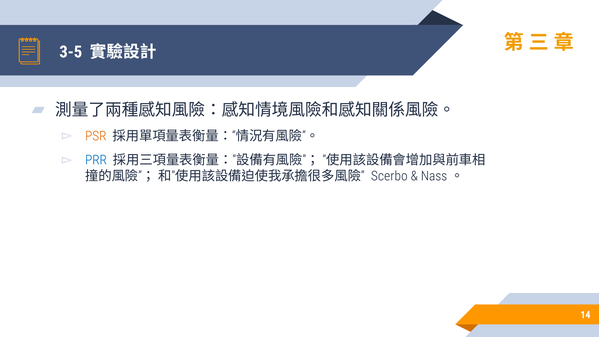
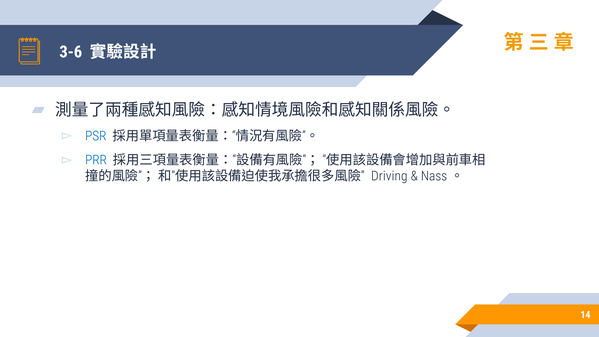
3-5: 3-5 -> 3-6 (71, 52)
PSR colour: orange -> blue (96, 136)
Scerbo: Scerbo -> Driving (389, 176)
